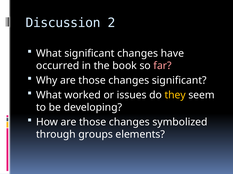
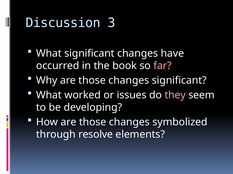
2: 2 -> 3 (112, 23)
they colour: yellow -> pink (175, 95)
groups: groups -> resolve (96, 135)
